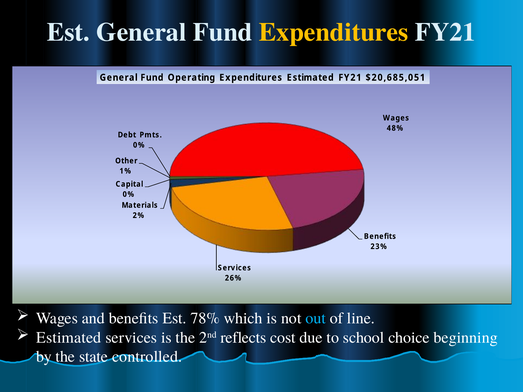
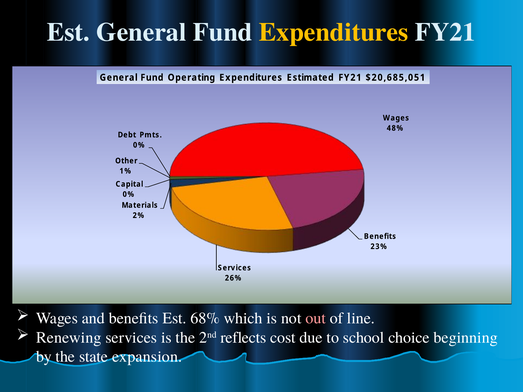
78%: 78% -> 68% (205, 319)
out colour: light blue -> pink (316, 319)
Estimated: Estimated -> Renewing (69, 338)
controlled: controlled -> expansion (147, 357)
